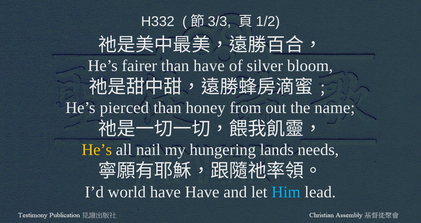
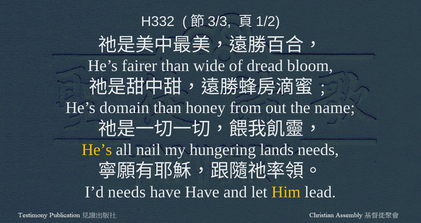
than have: have -> wide (209, 66)
silver: silver -> dread (265, 66)
pierced: pierced -> domain (124, 108)
I’d world: world -> needs (127, 192)
Him colour: light blue -> yellow (286, 192)
